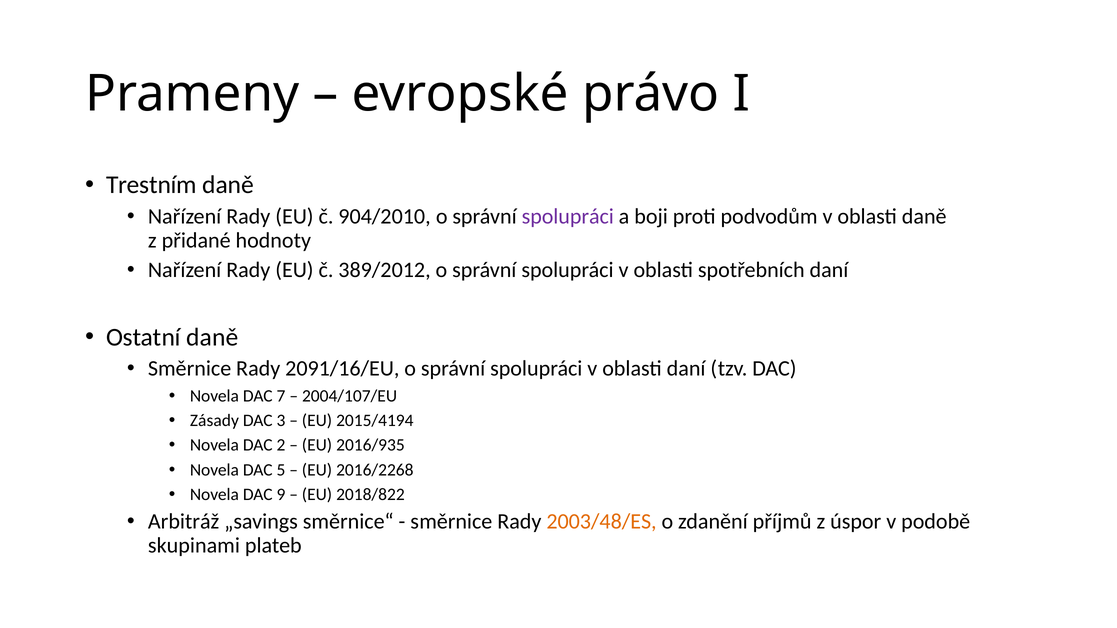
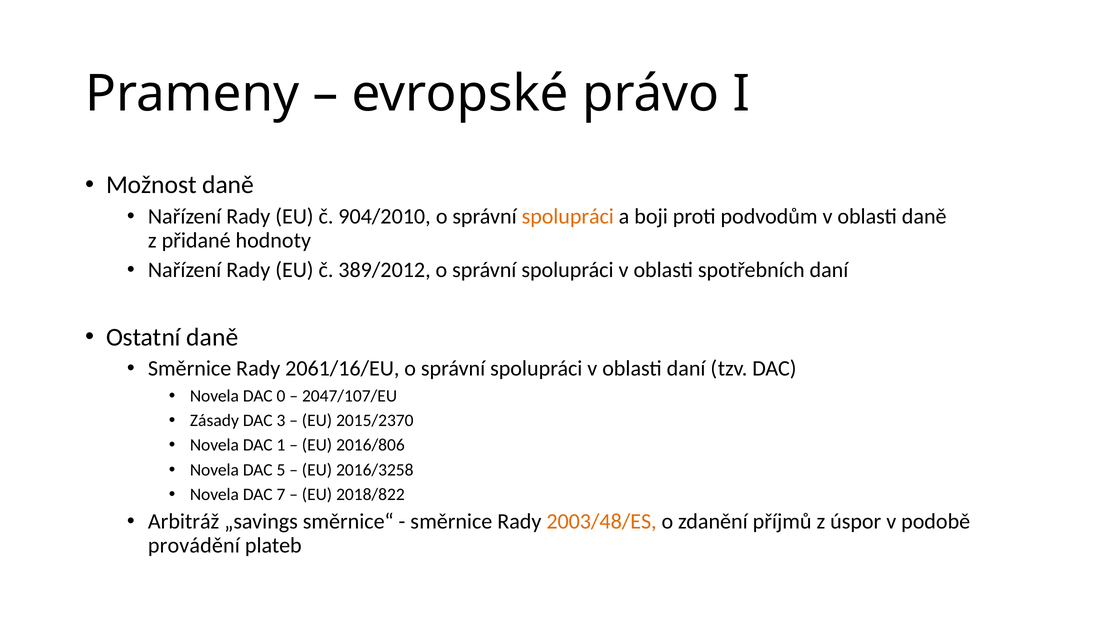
Trestním: Trestním -> Možnost (151, 185)
spolupráci colour: purple -> orange (568, 217)
2091/16/EU: 2091/16/EU -> 2061/16/EU (342, 369)
7: 7 -> 0 (281, 396)
2004/107/EU: 2004/107/EU -> 2047/107/EU (350, 396)
2015/4194: 2015/4194 -> 2015/2370 (375, 421)
2: 2 -> 1 (281, 445)
2016/935: 2016/935 -> 2016/806 (370, 445)
2016/2268: 2016/2268 -> 2016/3258 (375, 470)
9: 9 -> 7 (281, 495)
skupinami: skupinami -> provádění (194, 546)
